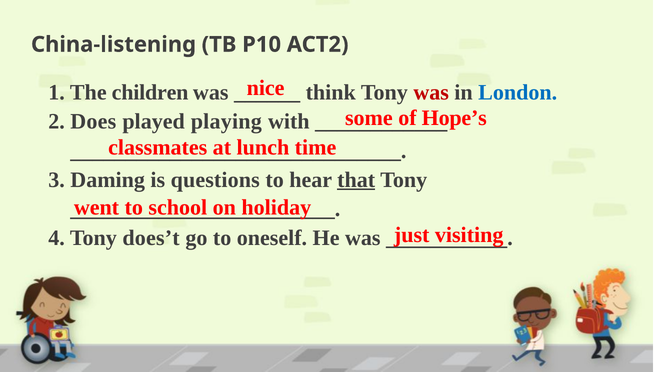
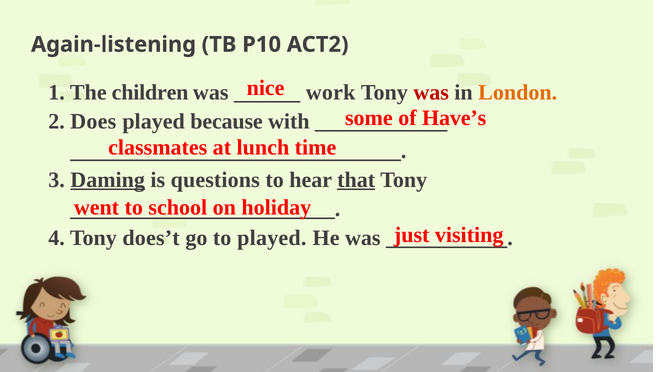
China-listening: China-listening -> Again-listening (114, 44)
think: think -> work (331, 93)
London colour: blue -> orange (518, 93)
Hope’s: Hope’s -> Have’s (454, 118)
playing: playing -> because (227, 122)
Daming underline: none -> present (108, 180)
to oneself: oneself -> played (272, 238)
